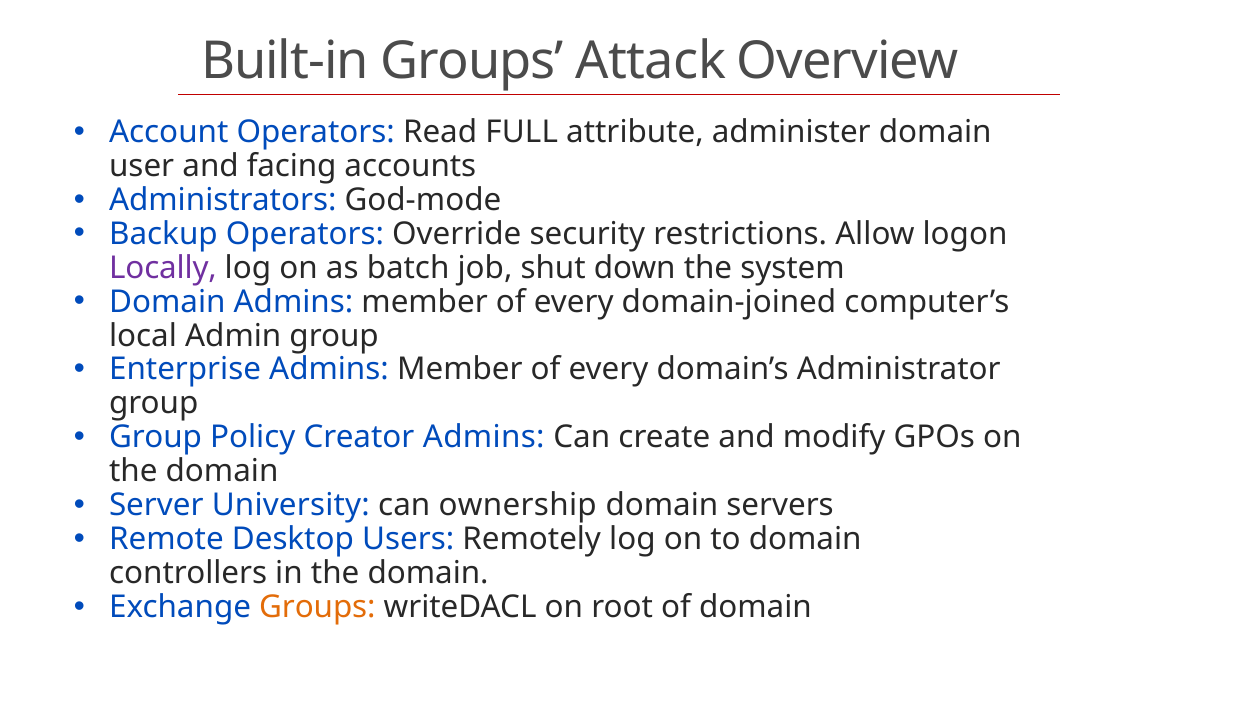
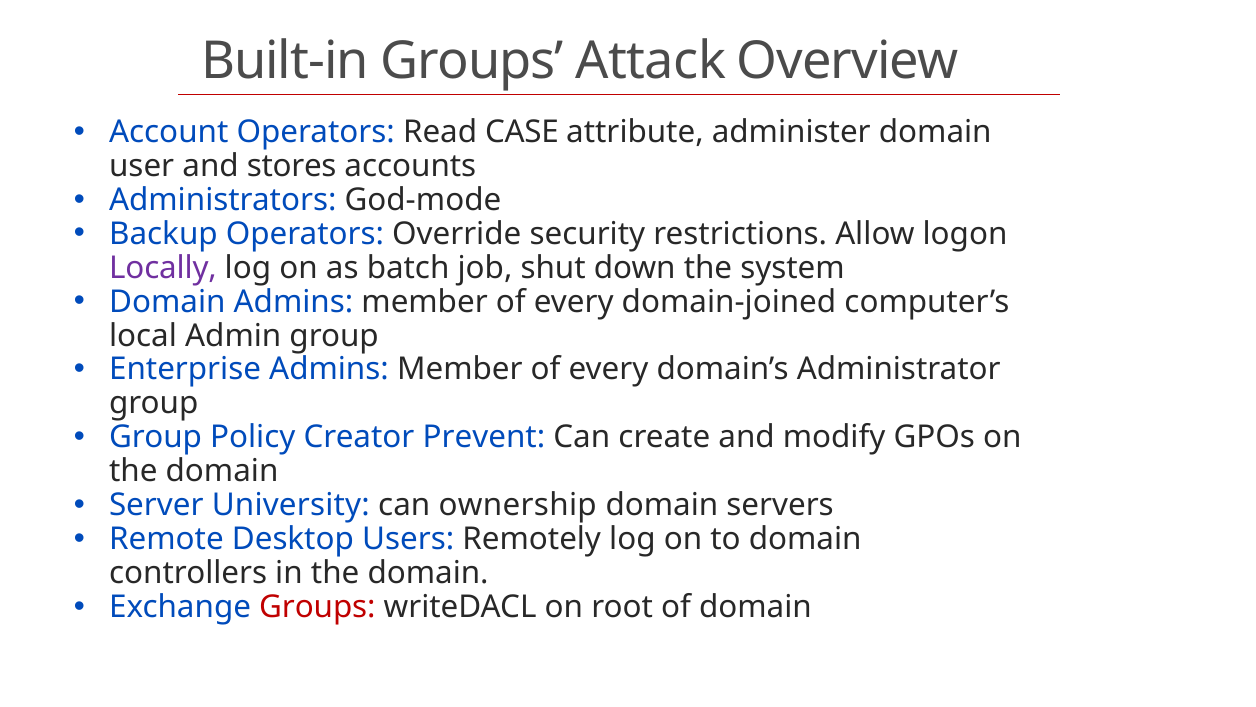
FULL: FULL -> CASE (522, 132)
facing: facing -> stores (292, 166)
Creator Admins: Admins -> Prevent (484, 437)
Groups colour: orange -> red (317, 607)
